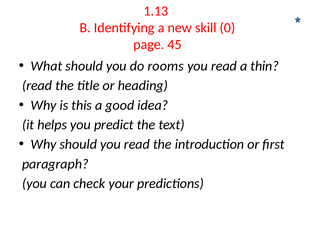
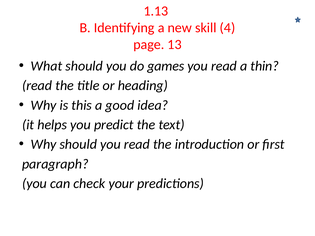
0: 0 -> 4 (227, 28)
45: 45 -> 13 (175, 45)
rooms: rooms -> games (166, 66)
